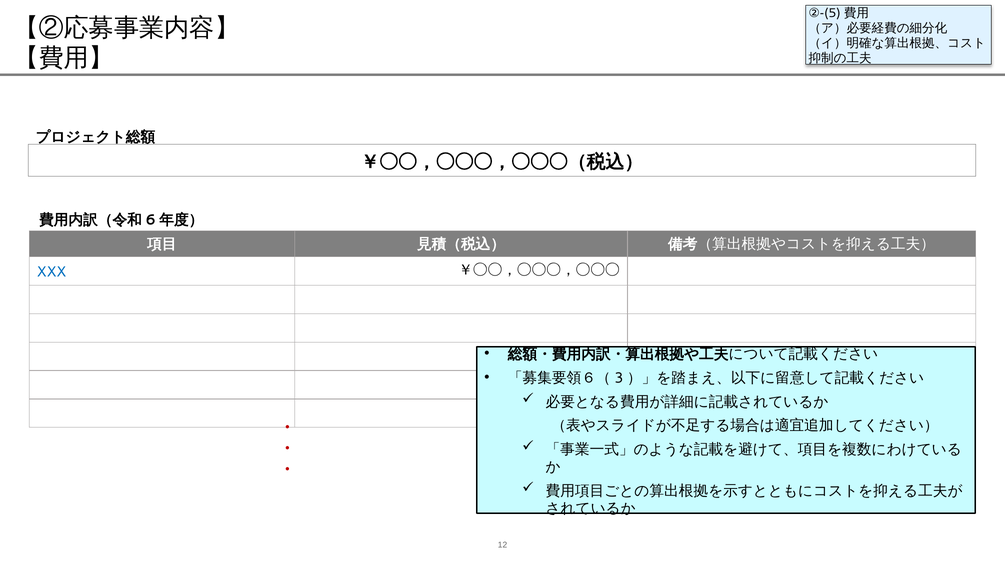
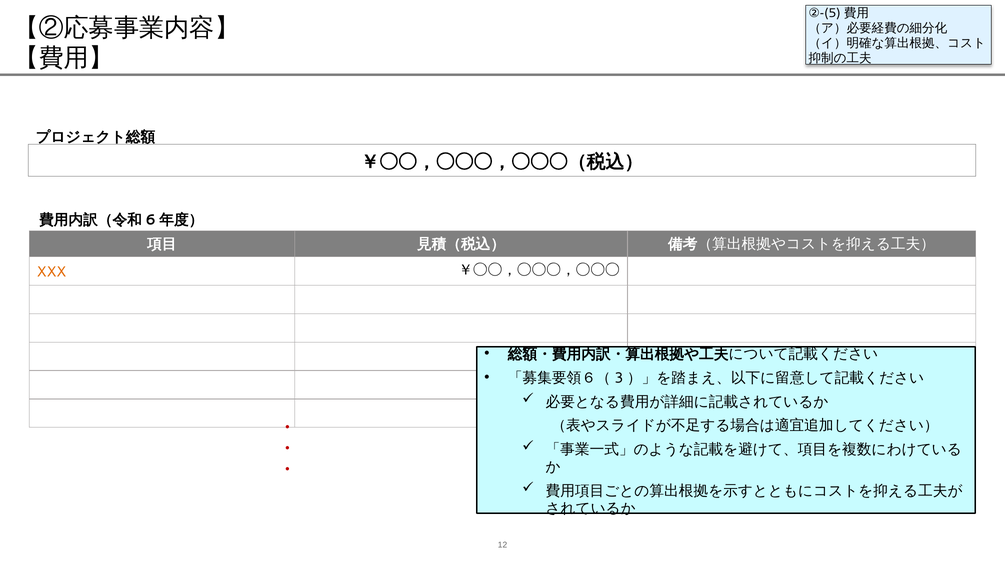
XXX colour: blue -> orange (51, 272)
